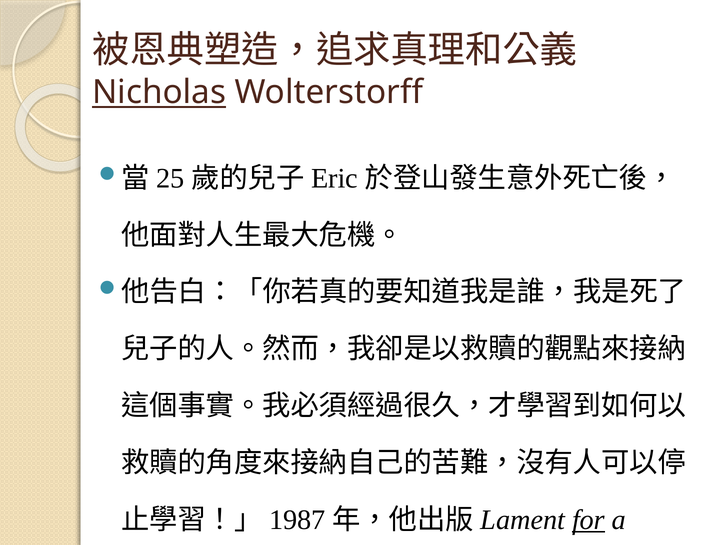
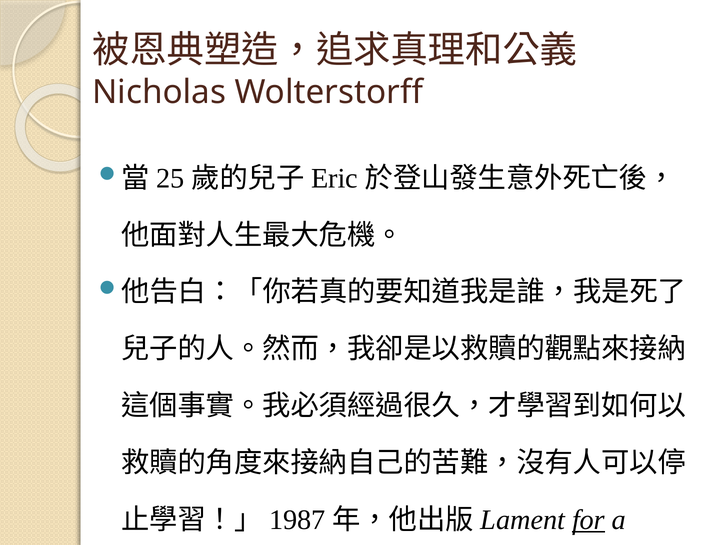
Nicholas underline: present -> none (159, 93)
